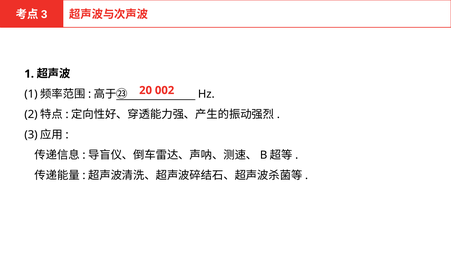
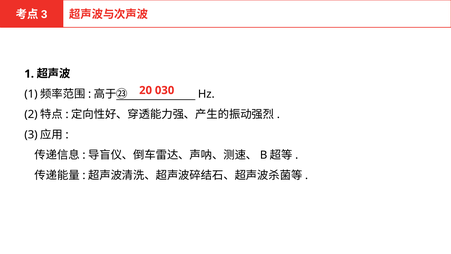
002: 002 -> 030 (165, 90)
